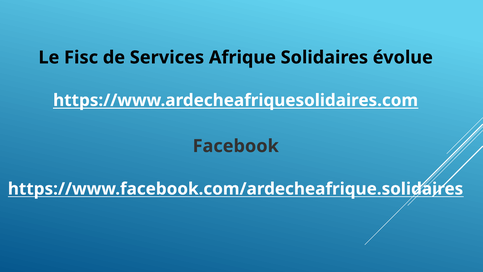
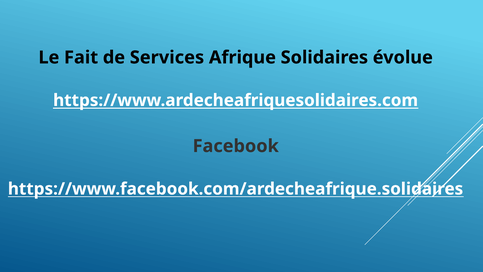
Fisc: Fisc -> Fait (81, 57)
